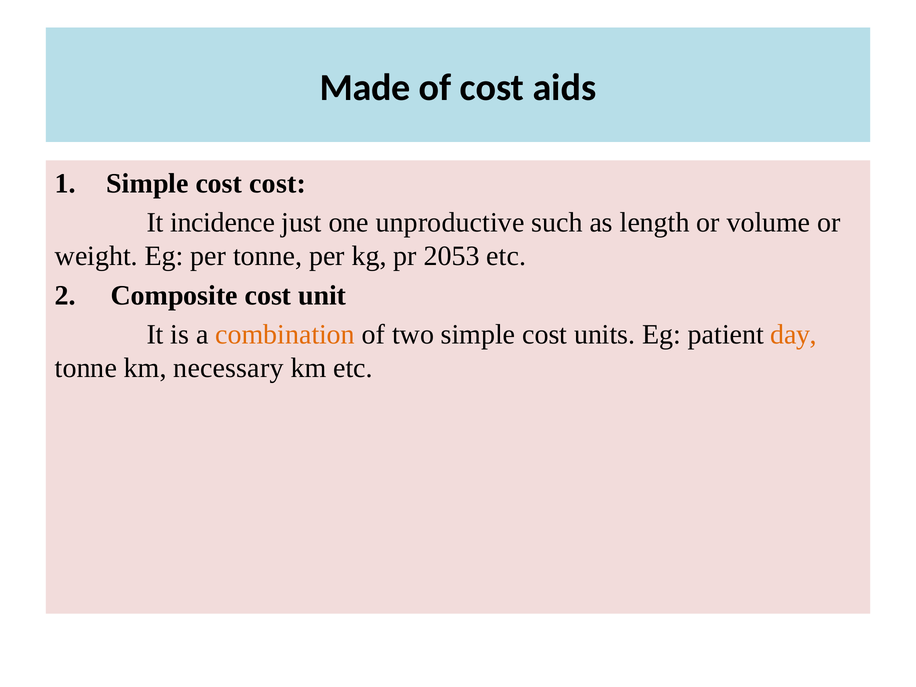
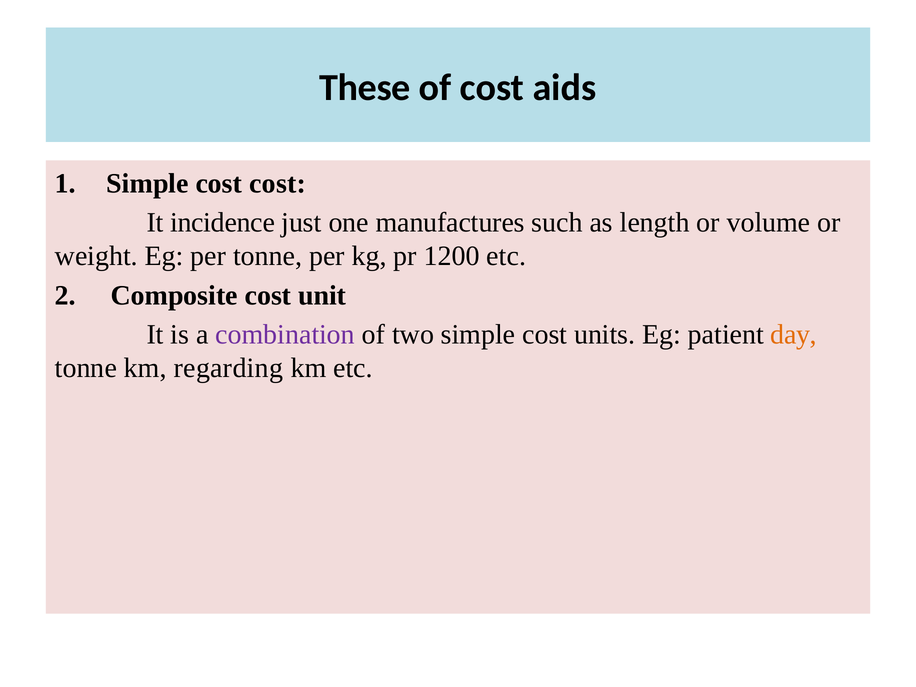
Made: Made -> These (365, 87)
unproductive: unproductive -> manufactures (450, 223)
2053: 2053 -> 1200 (452, 256)
combination colour: orange -> purple (285, 335)
necessary: necessary -> regarding (228, 368)
